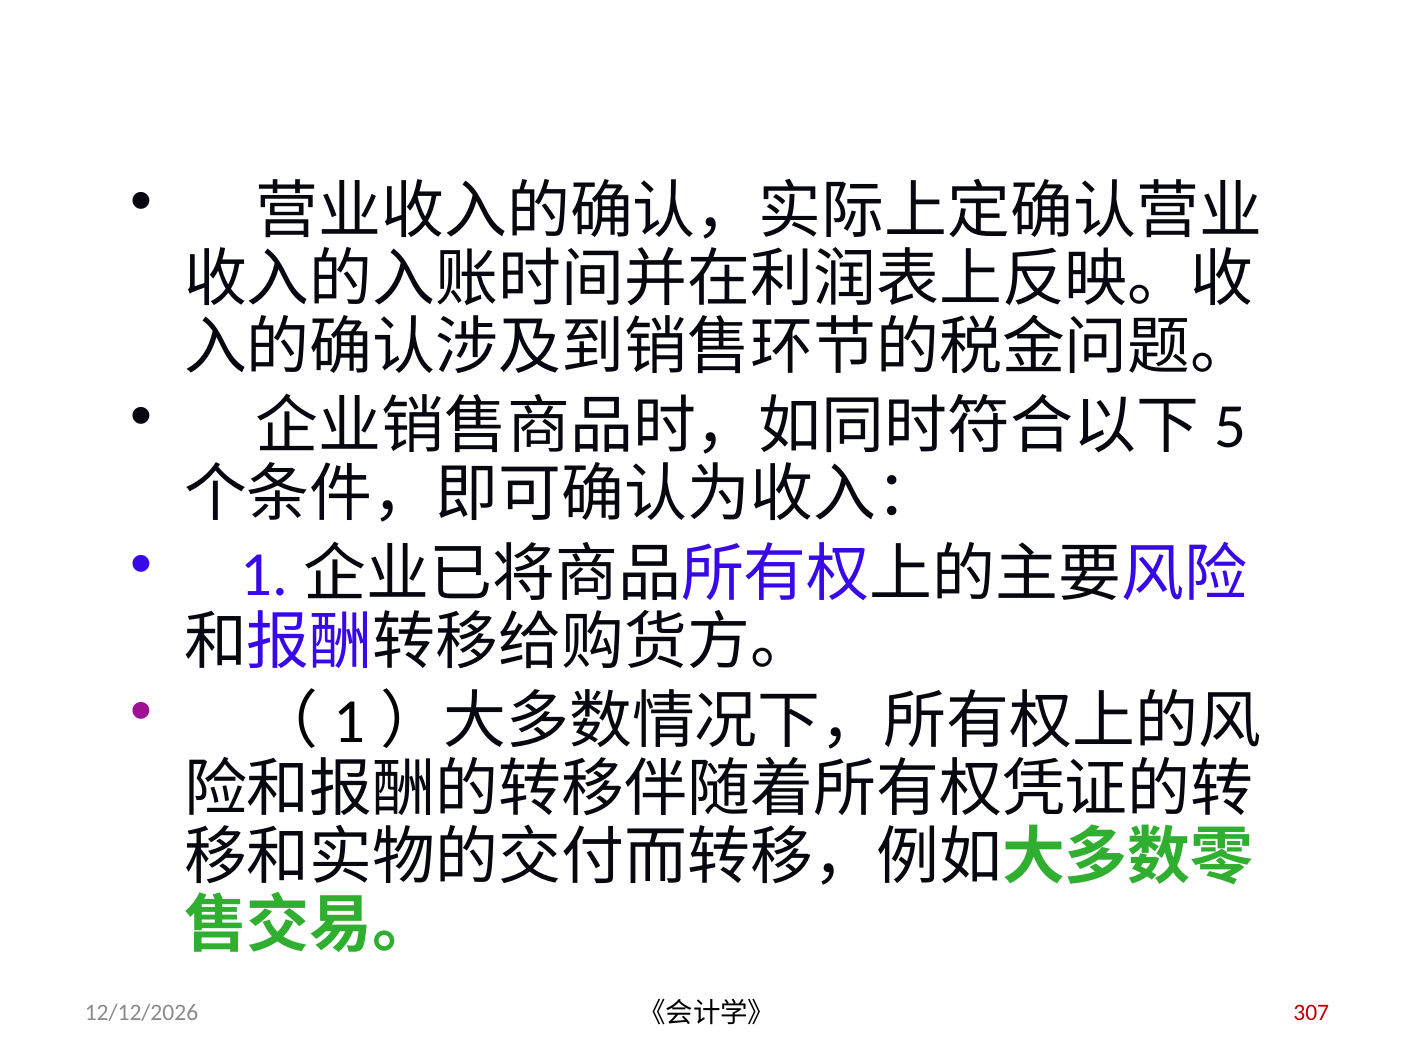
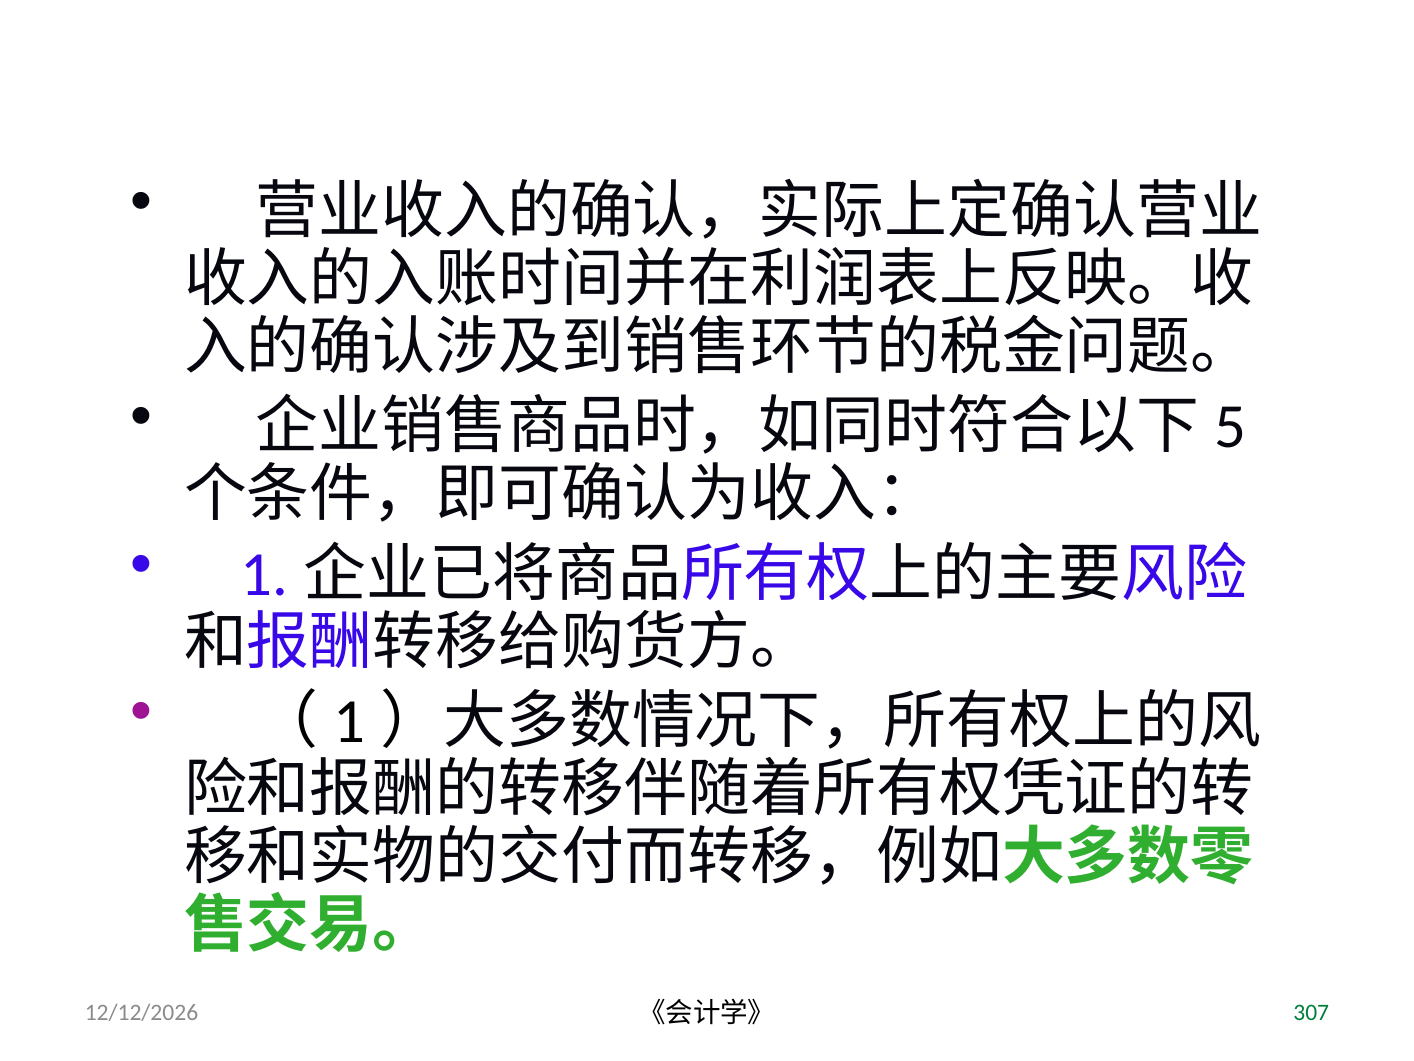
307 colour: red -> green (1311, 1013)
